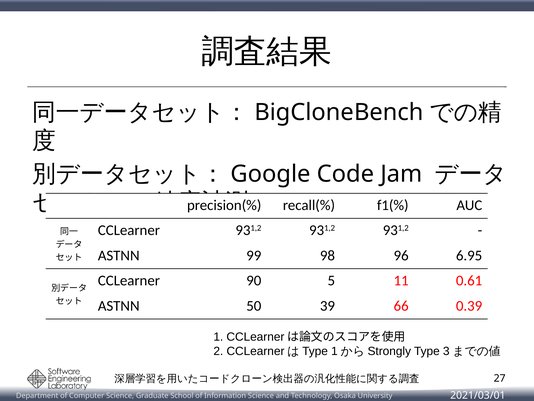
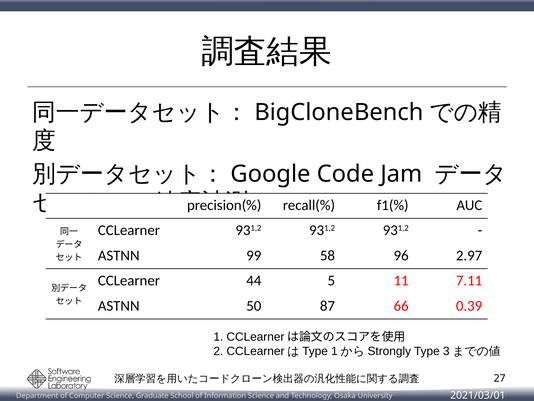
98: 98 -> 58 (327, 255)
6.95: 6.95 -> 2.97 (469, 255)
90: 90 -> 44 (254, 280)
0.61: 0.61 -> 7.11 (469, 280)
39: 39 -> 87 (327, 305)
